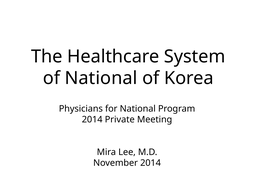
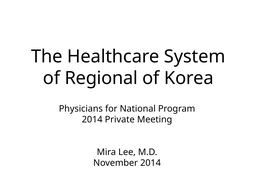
of National: National -> Regional (101, 78)
